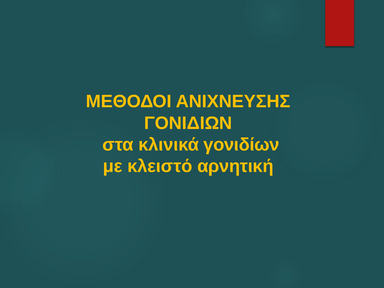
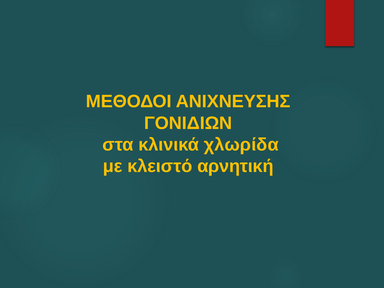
γονιδίων: γονιδίων -> χλωρίδα (241, 145)
